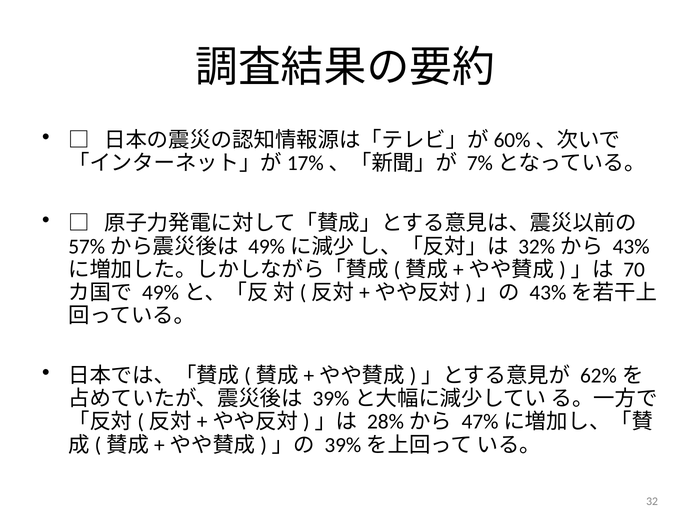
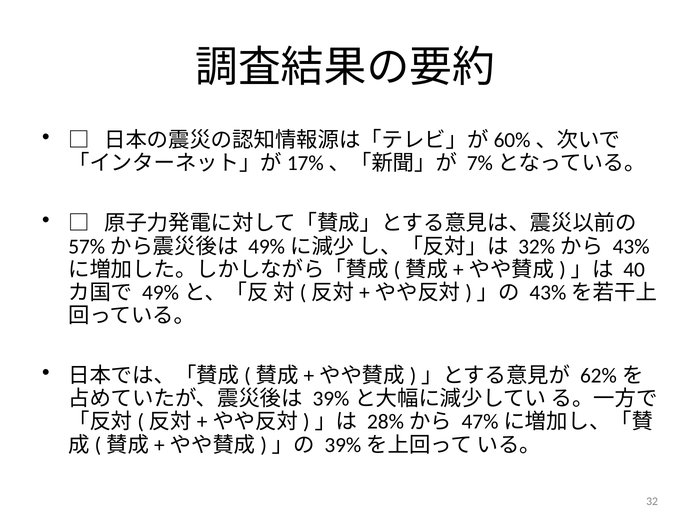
70: 70 -> 40 (634, 270)
